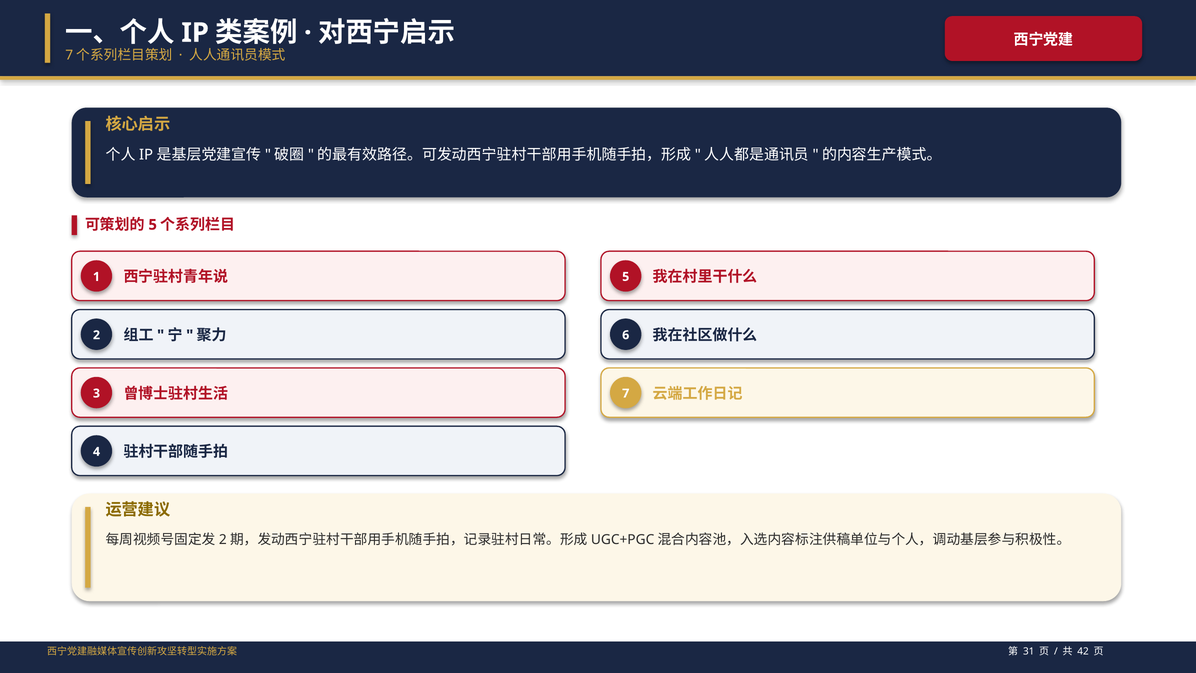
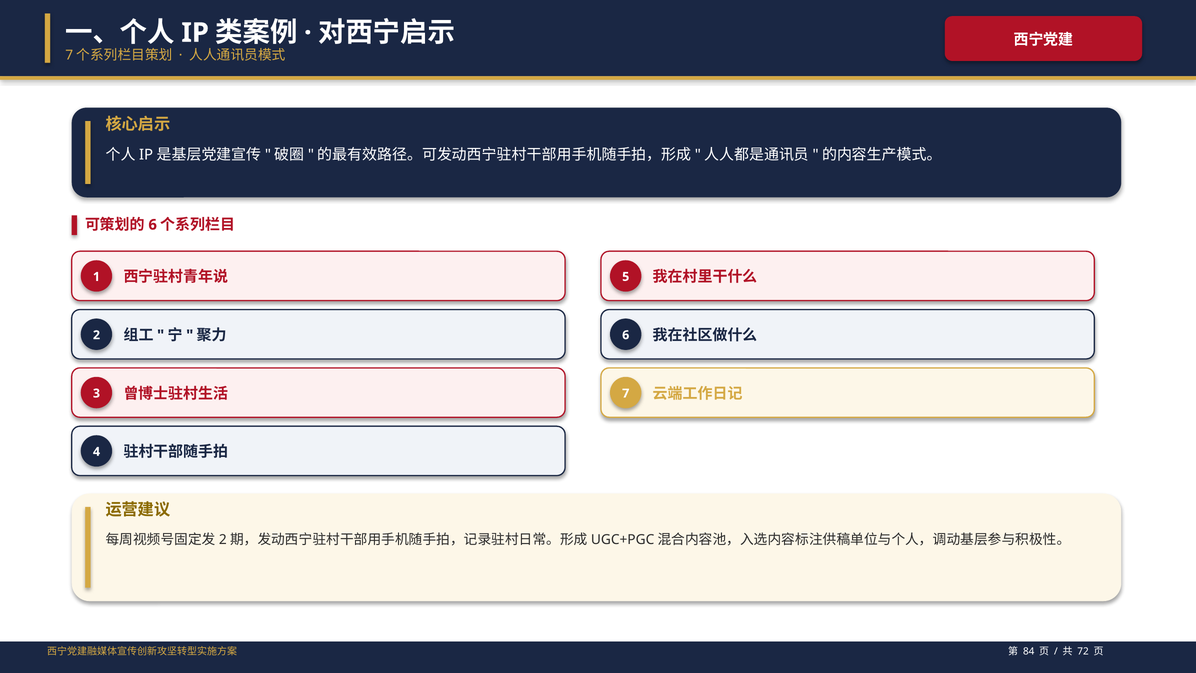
5: 5 -> 6 (153, 225)
31: 31 -> 84 (1029, 651)
42: 42 -> 72 (1083, 651)
